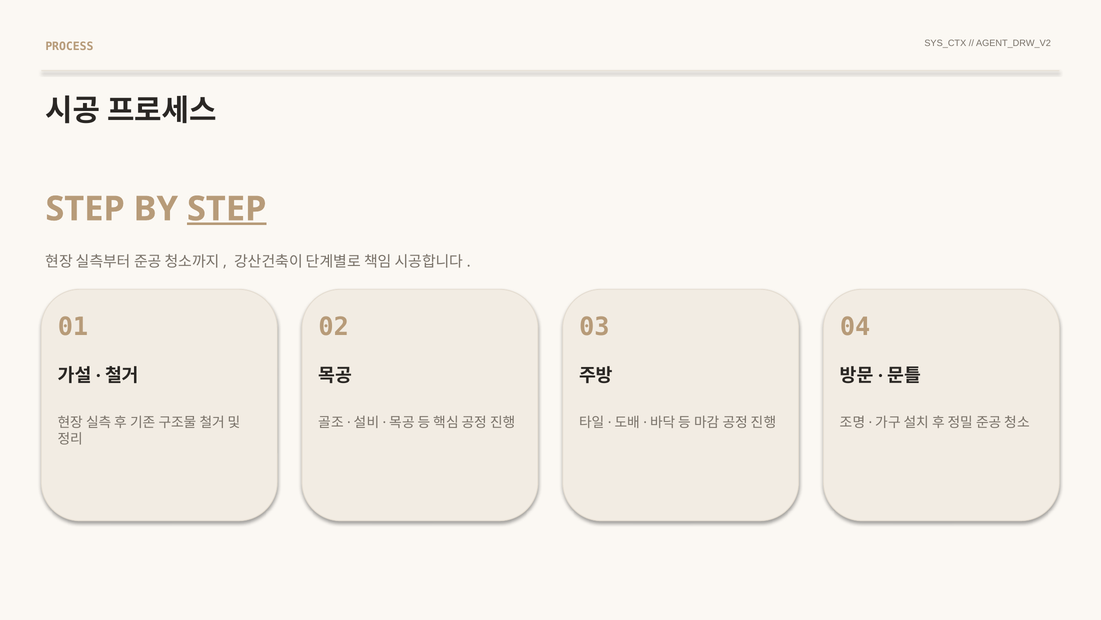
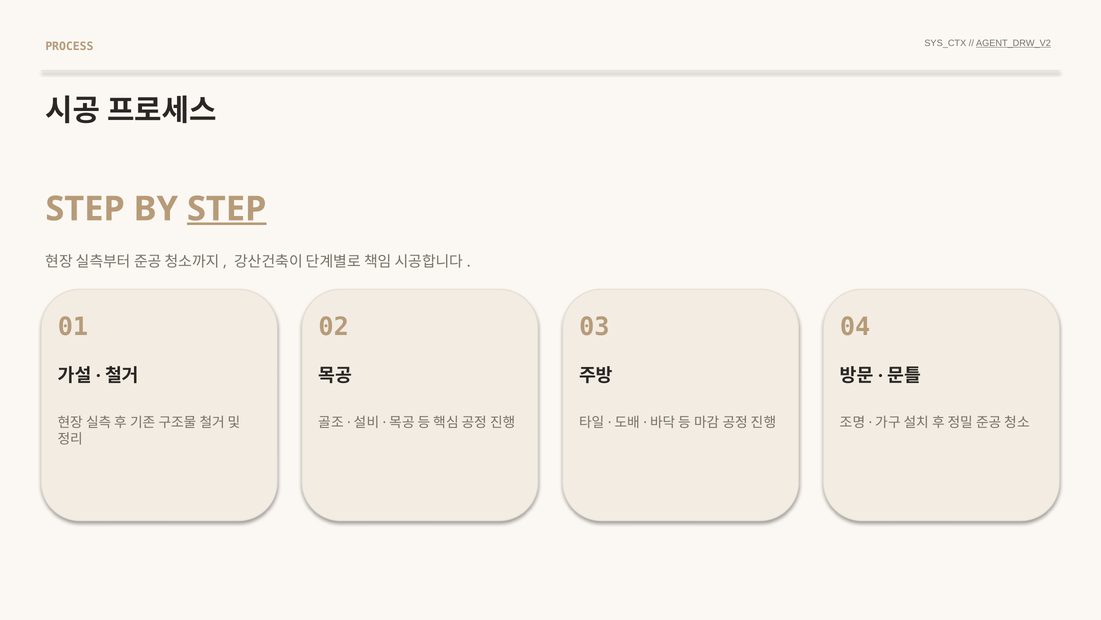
AGENT_DRW_V2 underline: none -> present (1013, 43)
